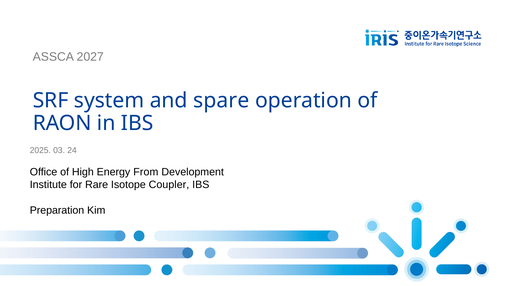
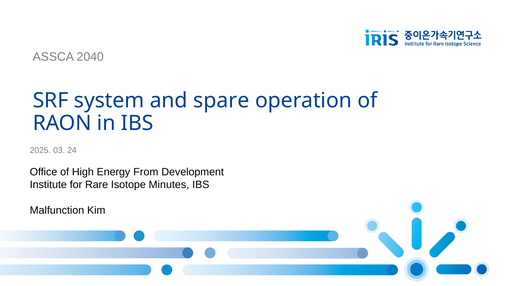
2027: 2027 -> 2040 (90, 57)
Coupler: Coupler -> Minutes (169, 185)
Preparation: Preparation -> Malfunction (57, 210)
